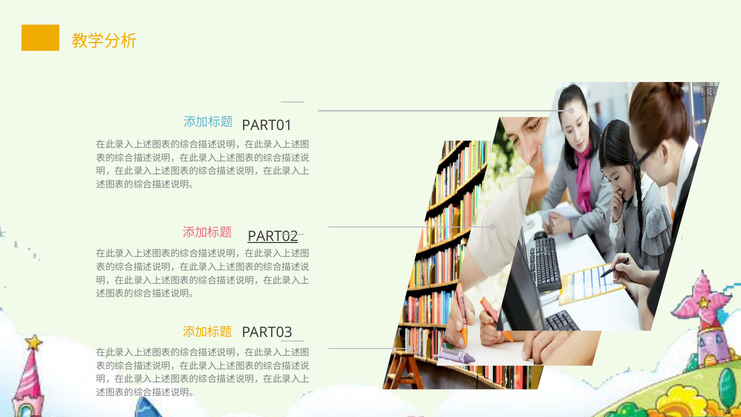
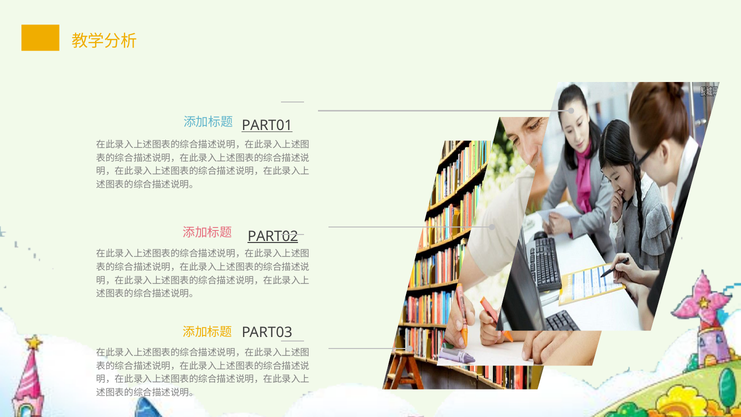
PART01 underline: none -> present (267, 126)
